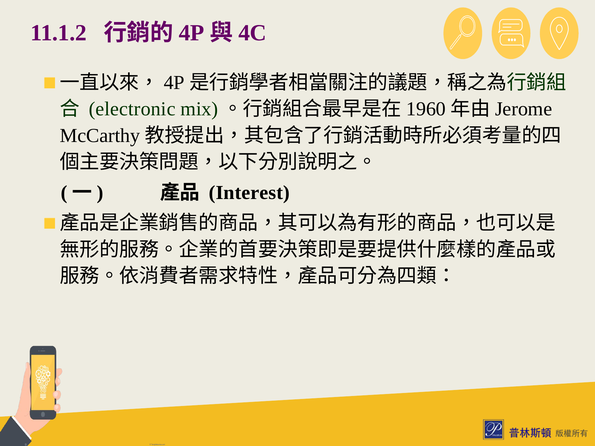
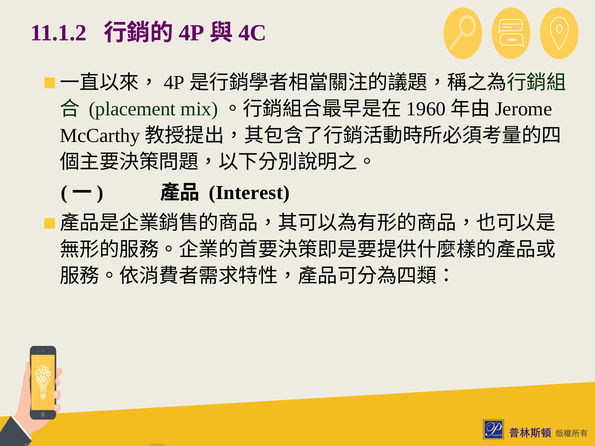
electronic: electronic -> placement (132, 109)
